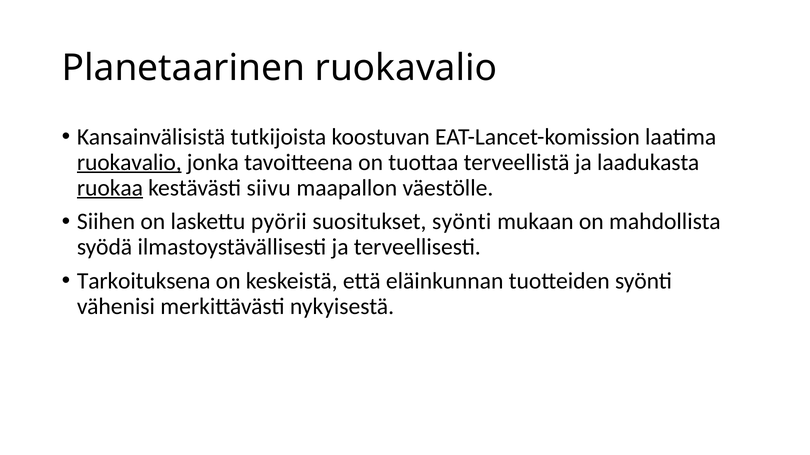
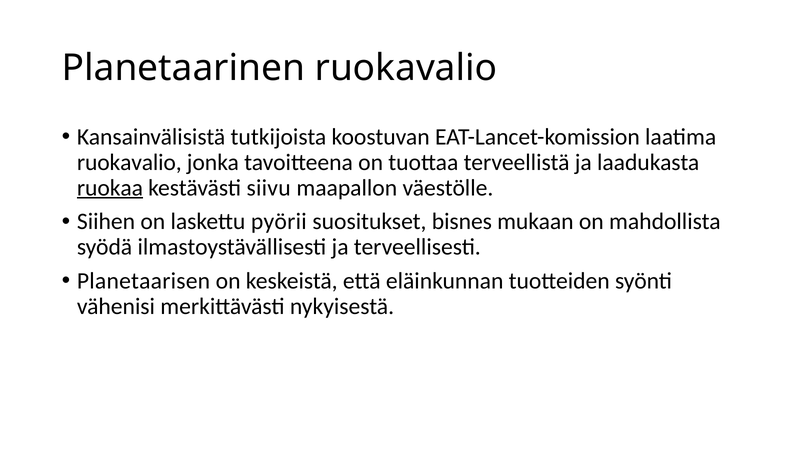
ruokavalio underline: present -> none (129, 162)
suositukset syönti: syönti -> bisnes (462, 222)
Tarkoituksena: Tarkoituksena -> Planetaarisen (144, 281)
